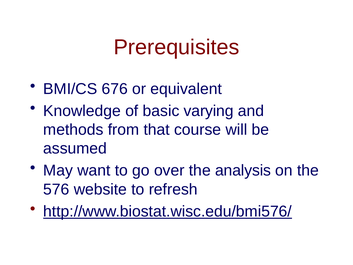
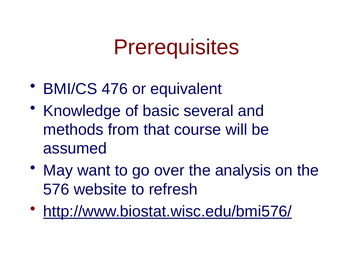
676: 676 -> 476 (115, 89)
varying: varying -> several (209, 111)
